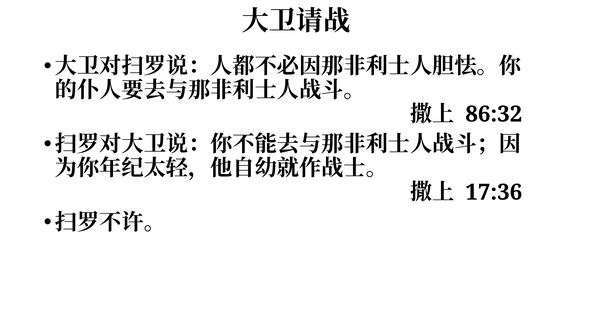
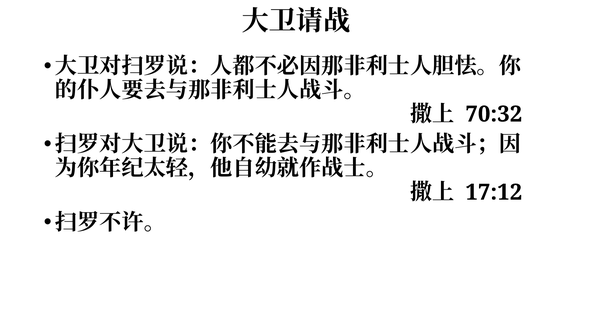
86:32: 86:32 -> 70:32 (494, 114)
17:36: 17:36 -> 17:12 (494, 192)
